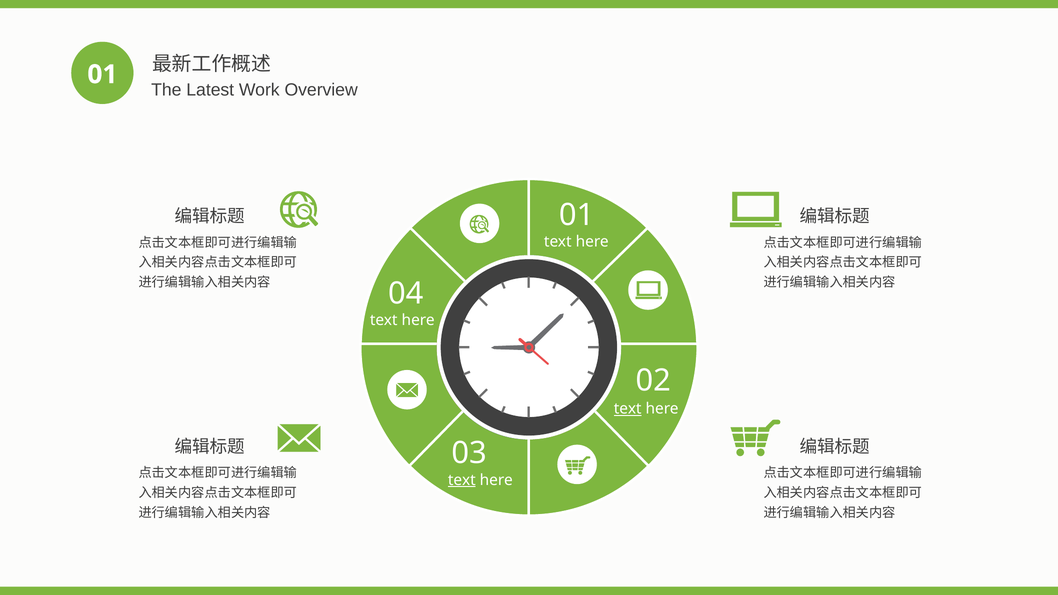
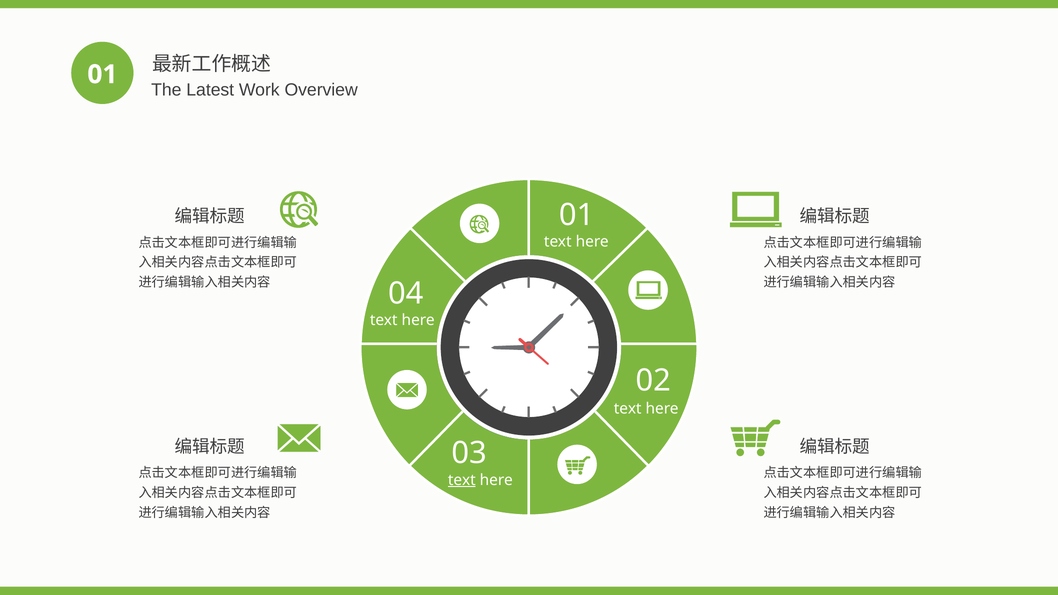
text underline: present -> none (628, 409)
